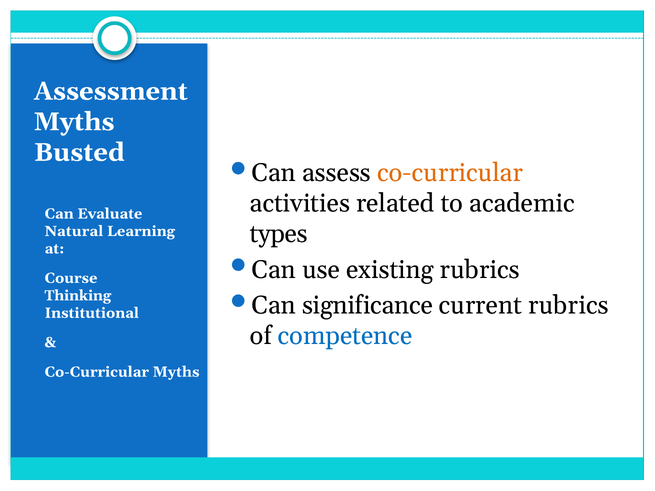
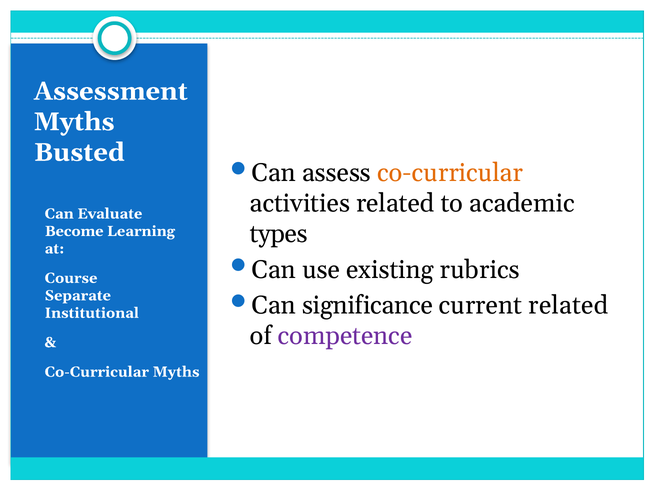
Natural: Natural -> Become (74, 231)
Thinking: Thinking -> Separate (78, 296)
current rubrics: rubrics -> related (568, 305)
competence colour: blue -> purple (345, 336)
